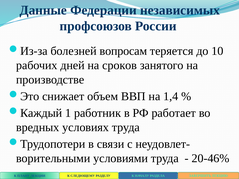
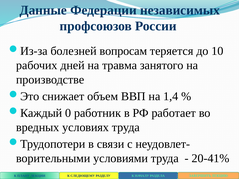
сроков: сроков -> травма (120, 65)
1: 1 -> 0 (68, 113)
20-46%: 20-46% -> 20-41% (211, 159)
